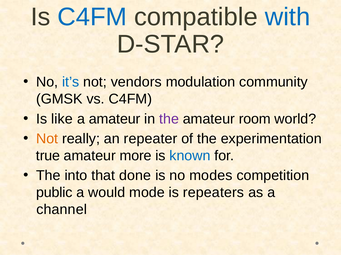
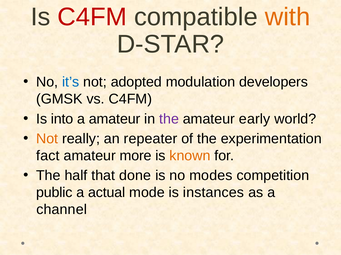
C4FM colour: blue -> red (92, 17)
with colour: blue -> orange (288, 17)
vendors: vendors -> adopted (136, 82)
community: community -> developers (274, 82)
like: like -> into (62, 119)
room: room -> early (255, 119)
true: true -> fact (48, 156)
known colour: blue -> orange (190, 156)
into: into -> half (76, 176)
would: would -> actual (107, 193)
repeaters: repeaters -> instances (214, 193)
